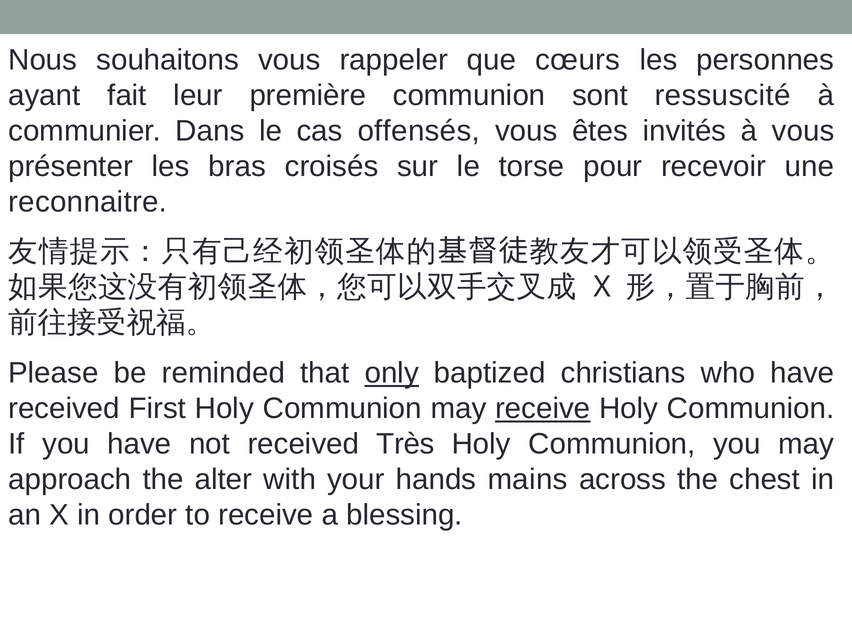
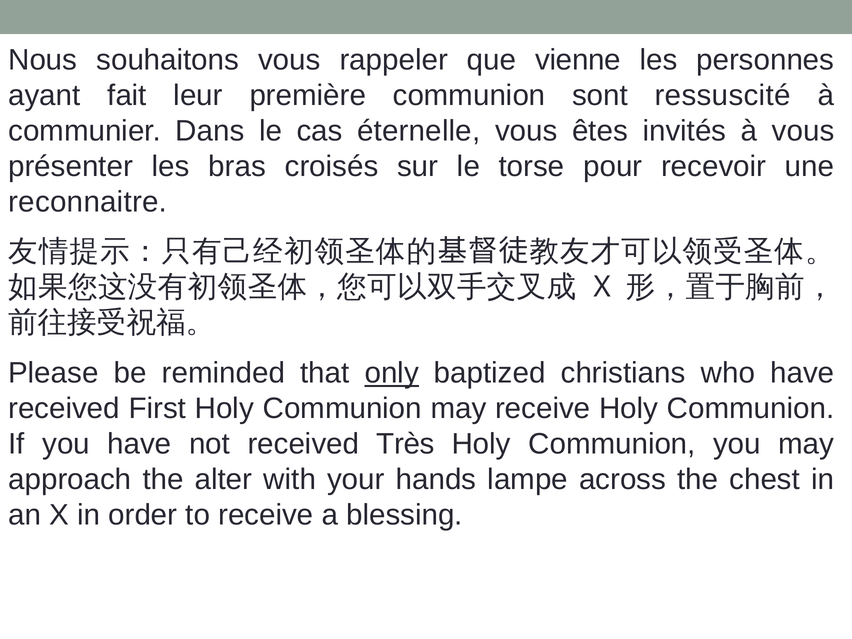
cœurs: cœurs -> vienne (578, 60)
offensés: offensés -> éternelle (419, 131)
receive underline: present -> none (543, 409)
mains: mains -> lampe (528, 480)
